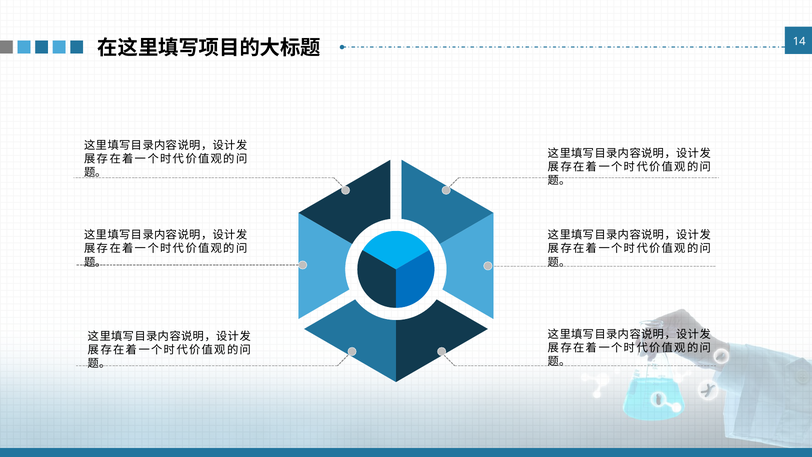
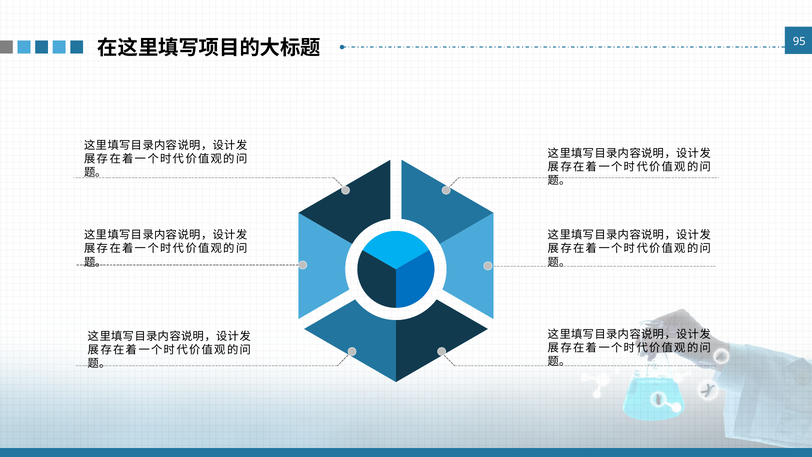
14: 14 -> 95 (799, 41)
